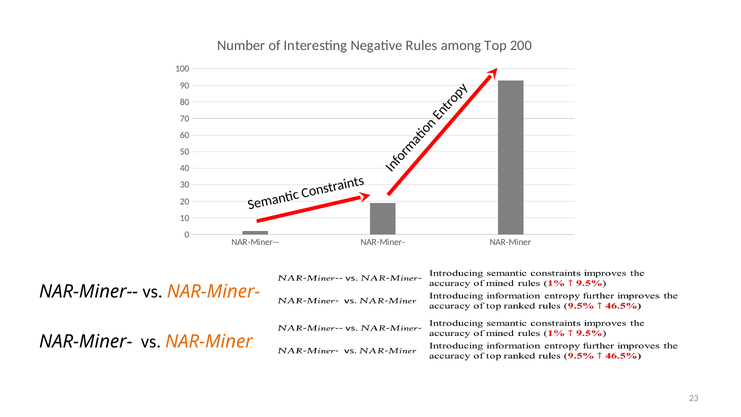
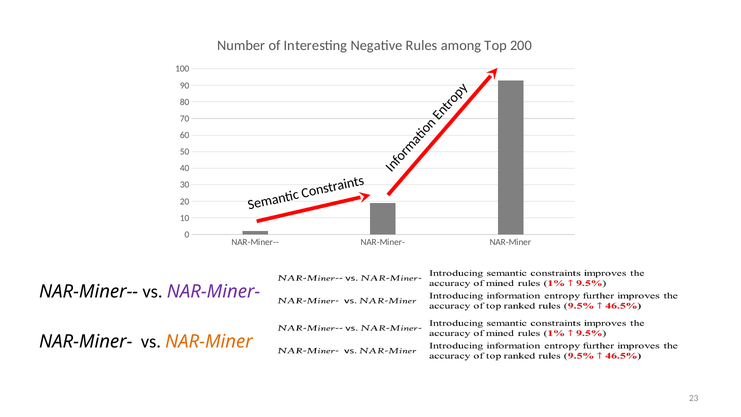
NAR-Miner- colour: orange -> purple (213, 291)
